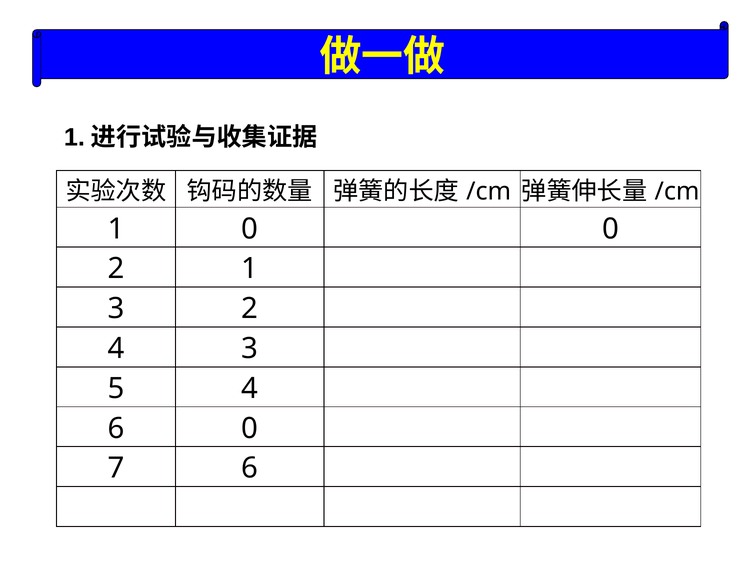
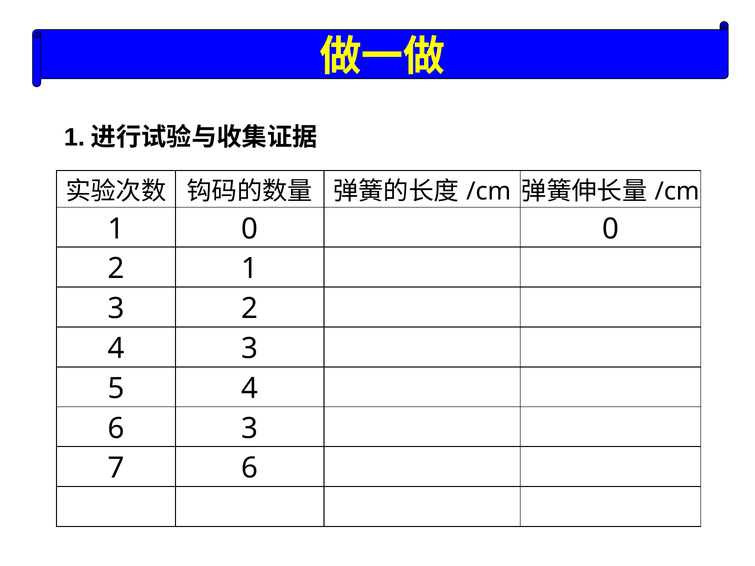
6 0: 0 -> 3 (250, 429)
